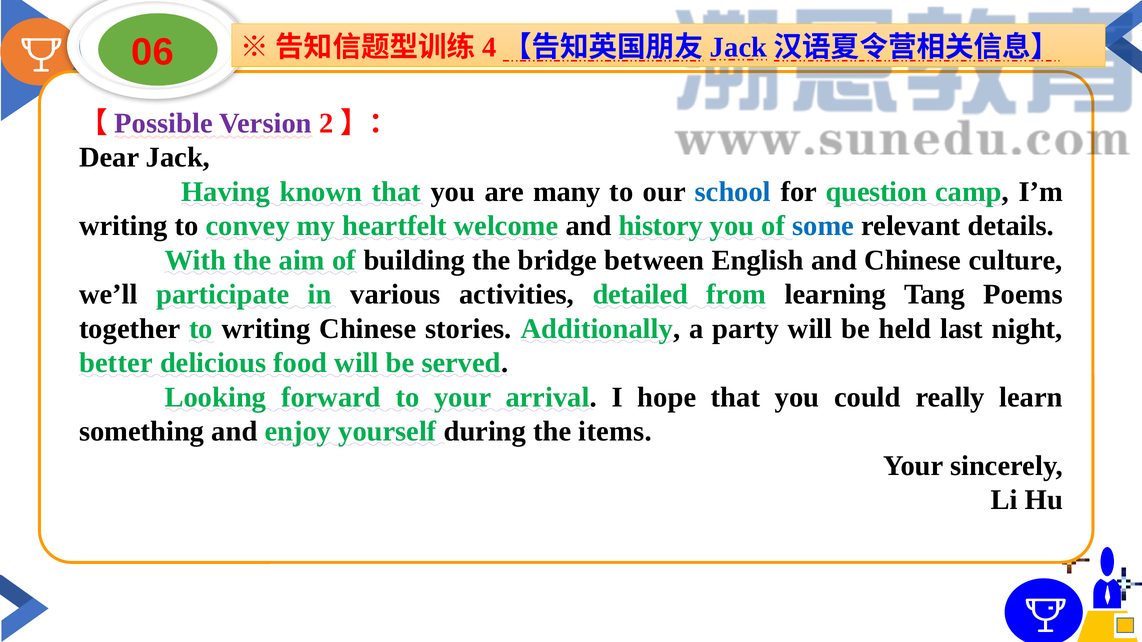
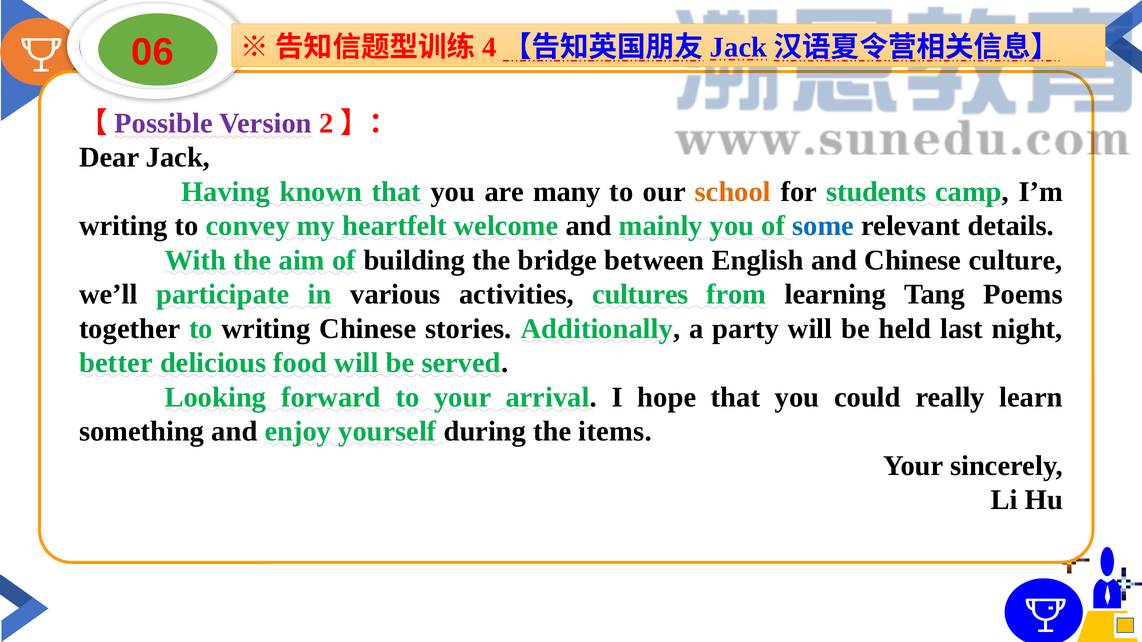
school colour: blue -> orange (733, 192)
question: question -> students (876, 192)
history: history -> mainly (661, 226)
detailed: detailed -> cultures (640, 295)
